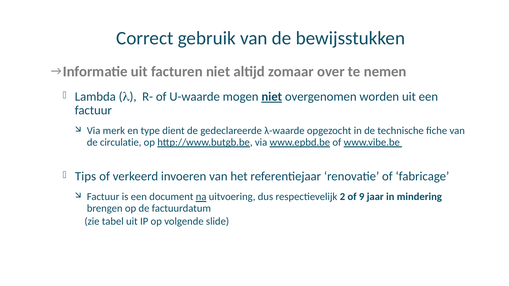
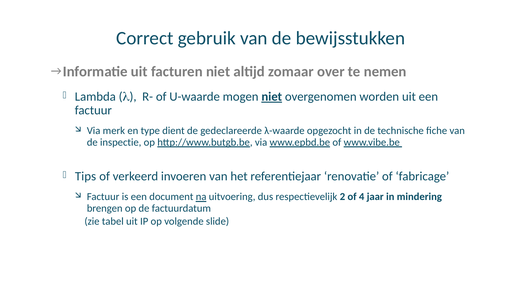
circulatie: circulatie -> inspectie (121, 142)
9: 9 -> 4 (362, 197)
